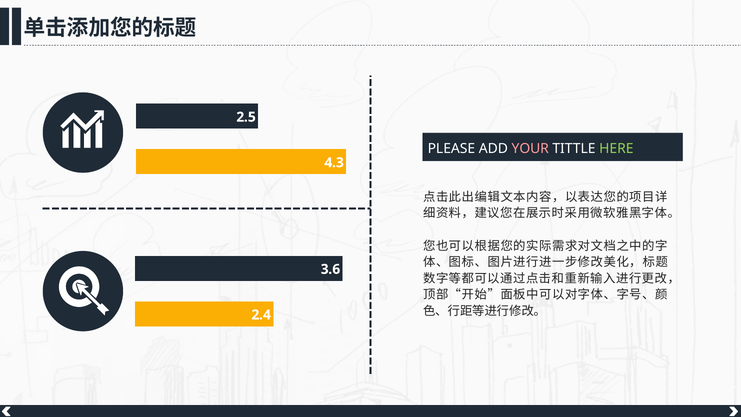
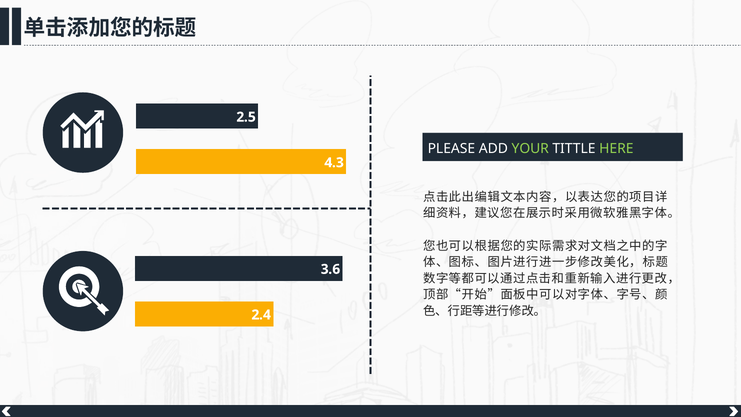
YOUR colour: pink -> light green (530, 149)
